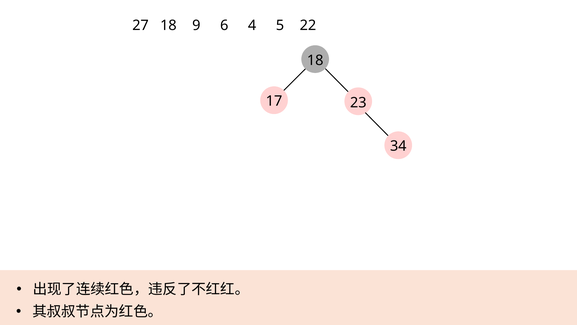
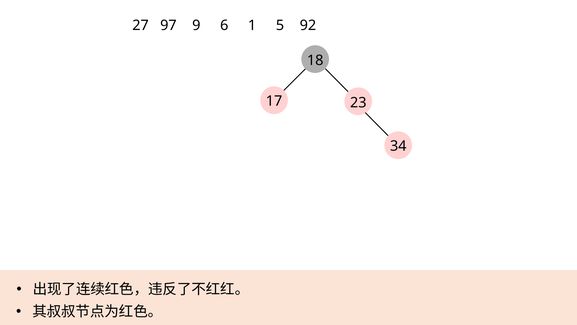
27 18: 18 -> 97 (168, 25)
4: 4 -> 1 (252, 25)
22: 22 -> 92 (308, 25)
